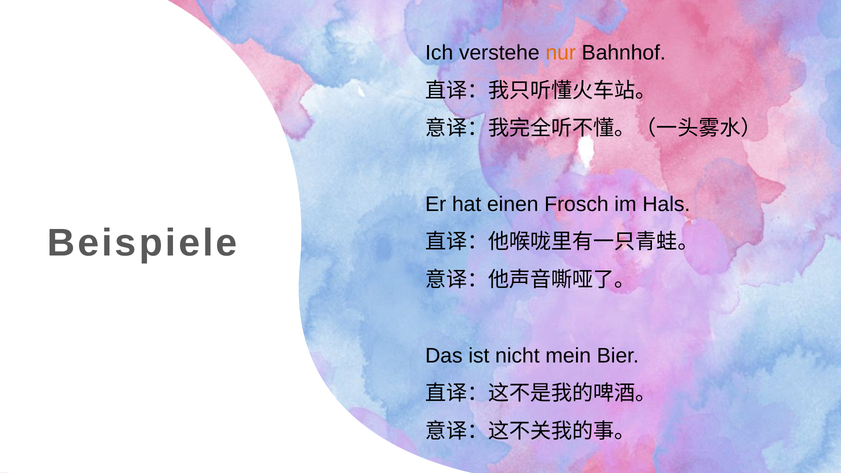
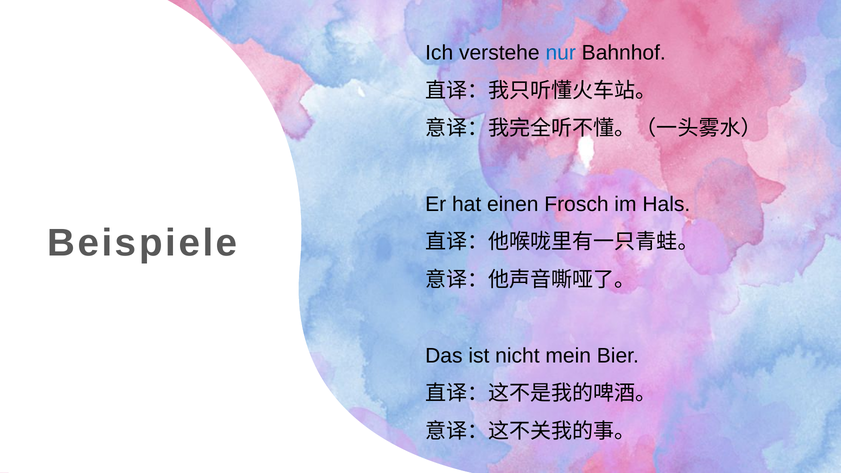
nur colour: orange -> blue (561, 53)
